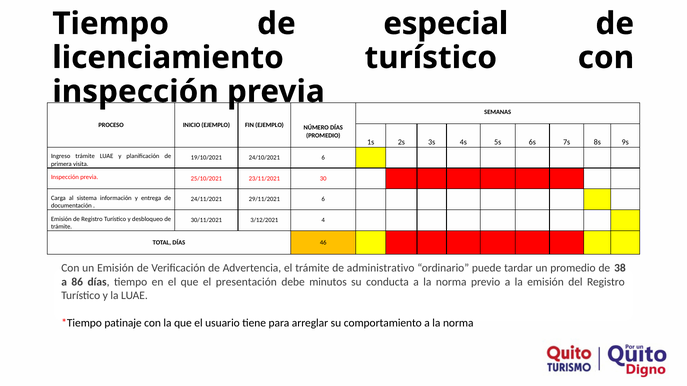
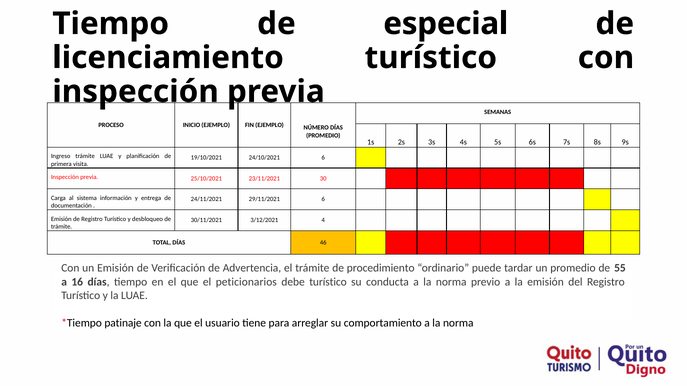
administrativo: administrativo -> procedimiento (381, 268)
38: 38 -> 55 (620, 268)
86: 86 -> 16 (77, 282)
presentación: presentación -> peticionarios (246, 282)
debe minutos: minutos -> turístico (328, 282)
